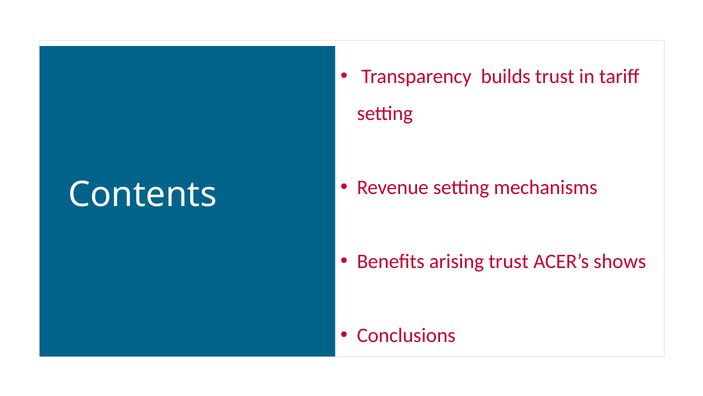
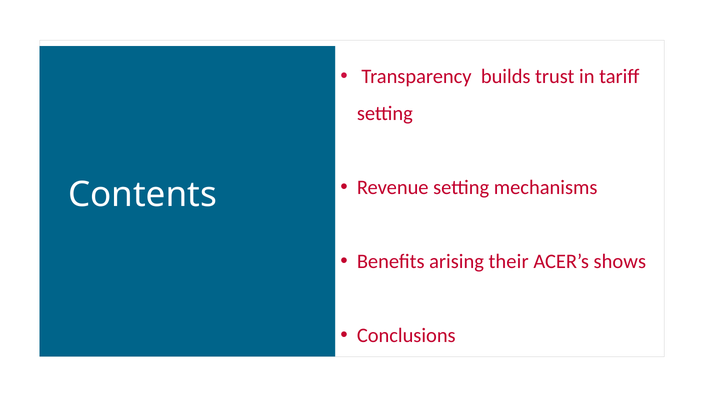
arising trust: trust -> their (509, 261)
